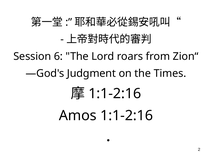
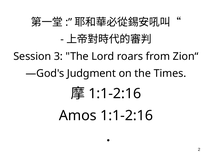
6: 6 -> 3 (58, 56)
